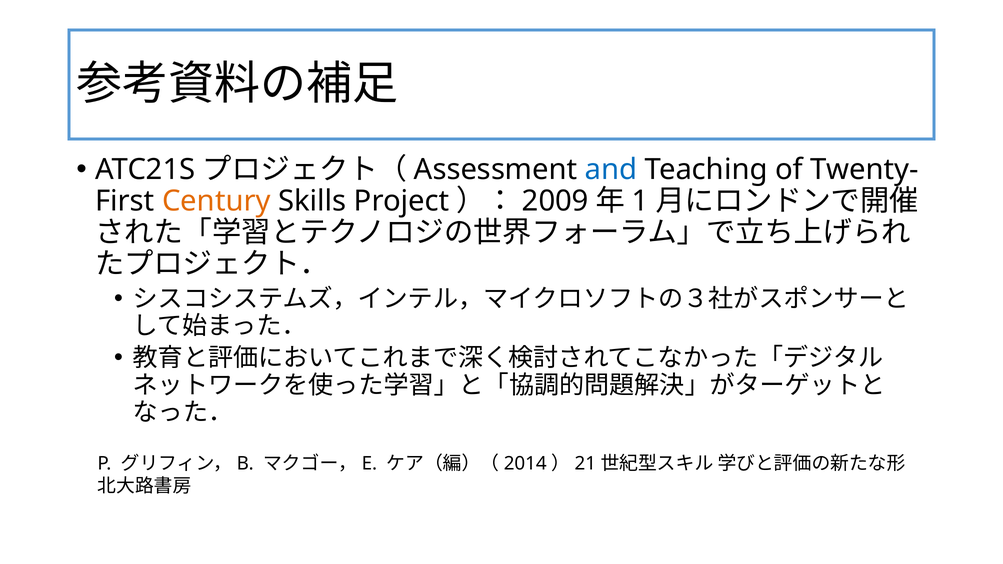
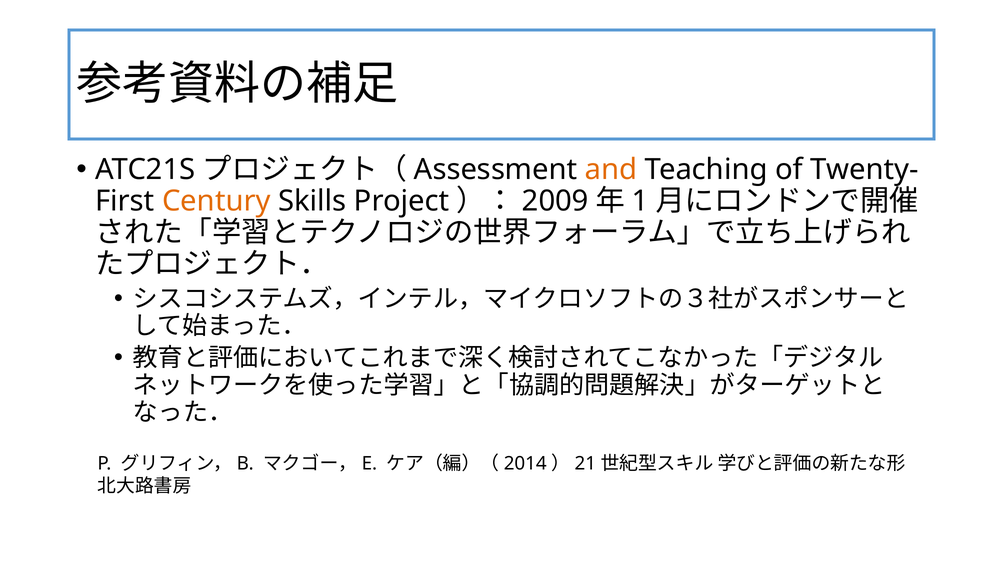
and colour: blue -> orange (611, 170)
